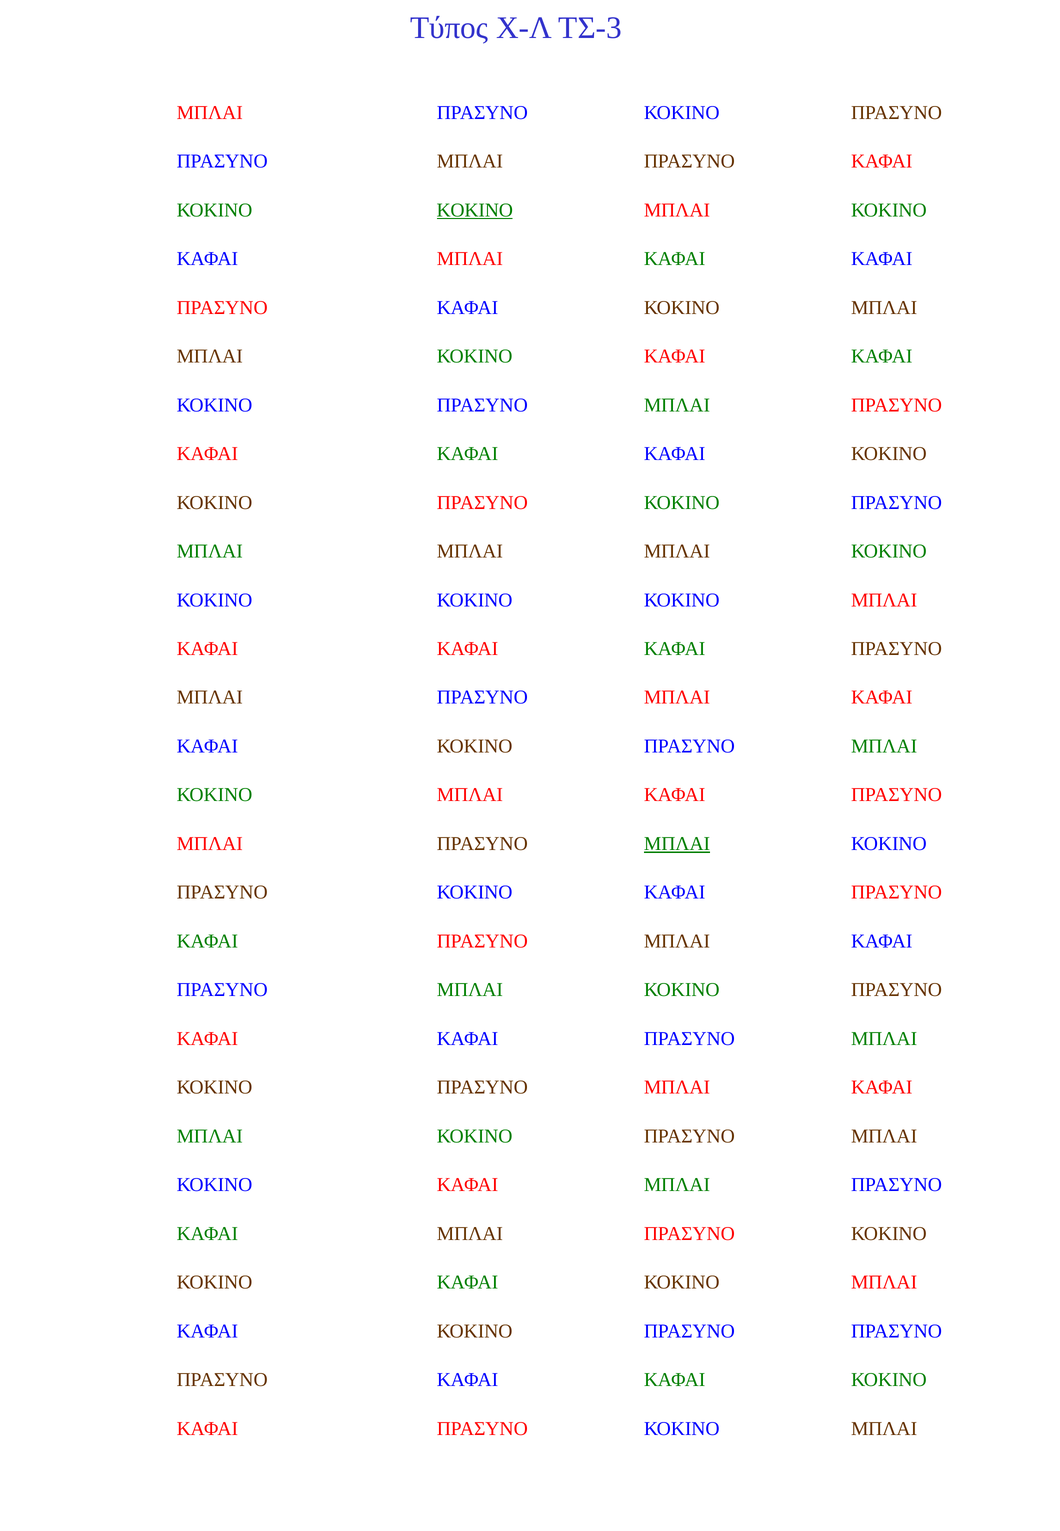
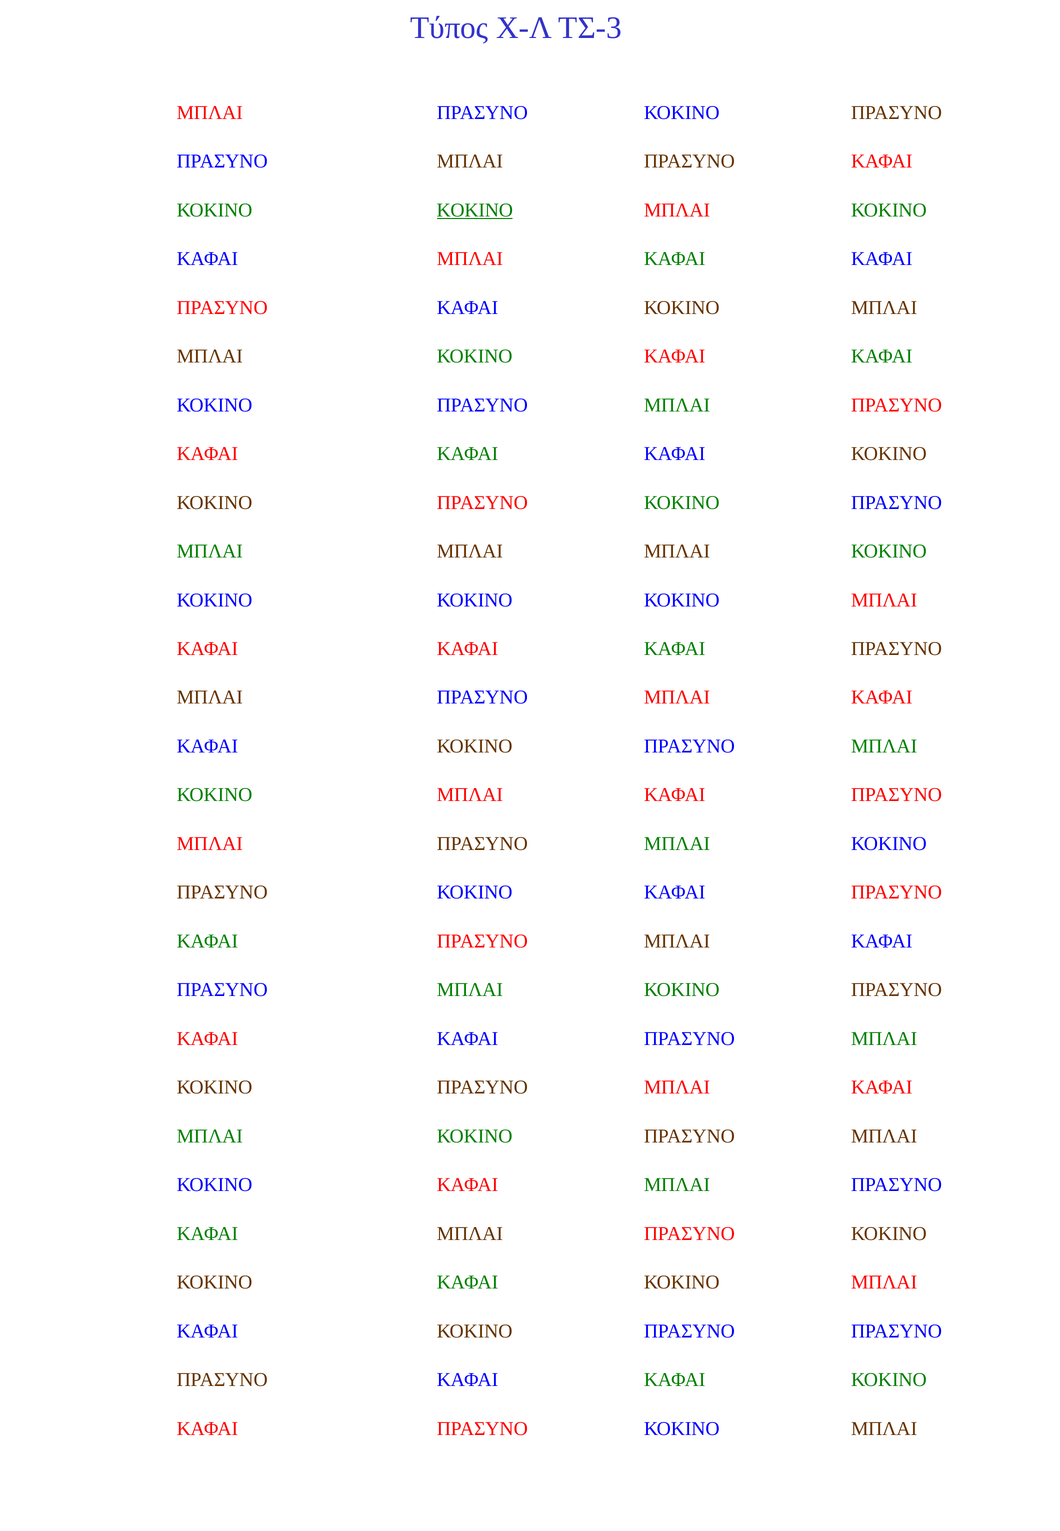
ΜΠΛΑΙ underline: present -> none (677, 844)
